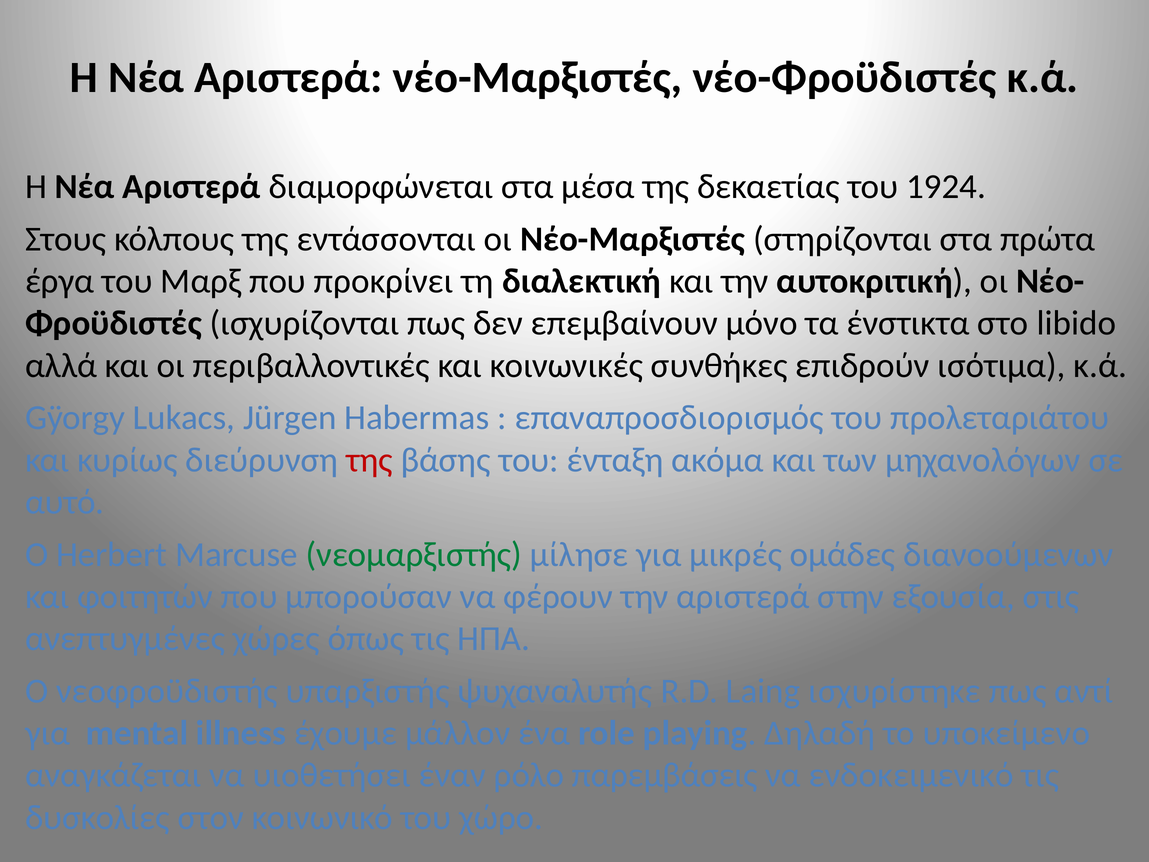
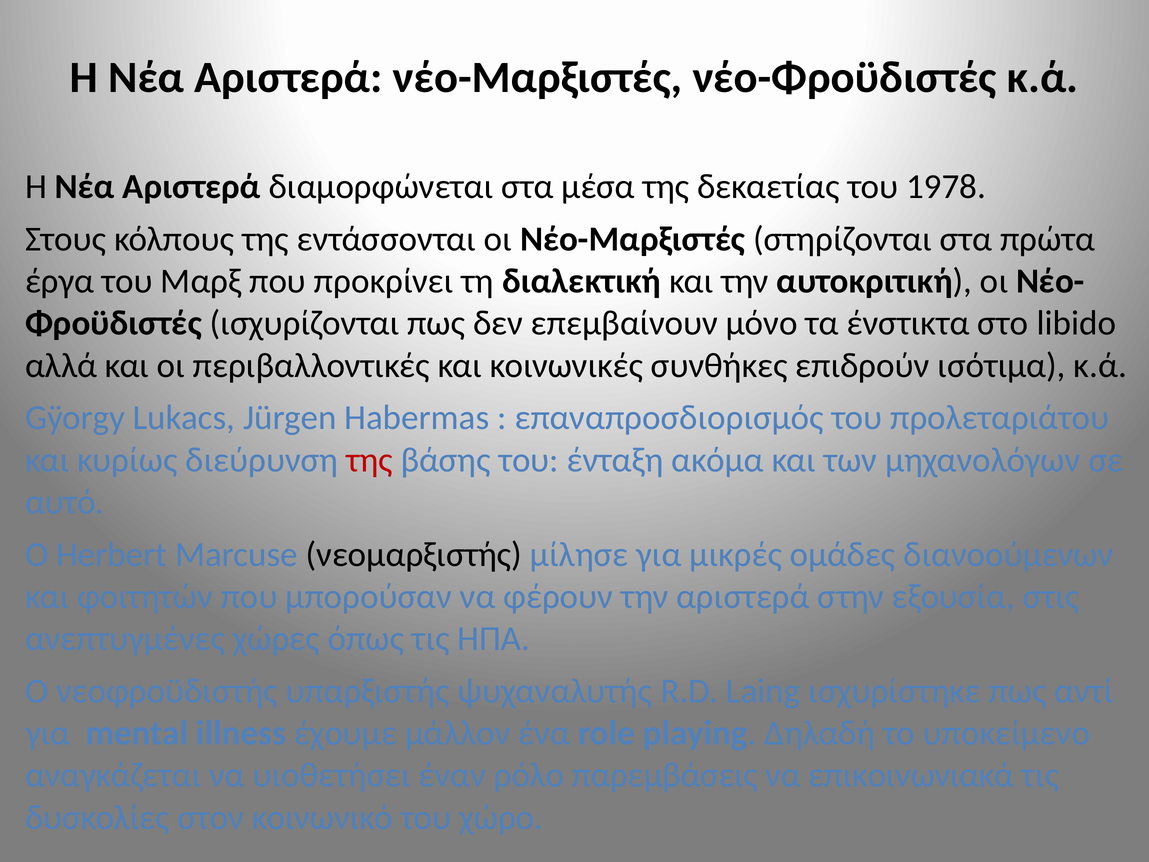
1924: 1924 -> 1978 (946, 187)
νεομαρξιστής colour: green -> black (414, 554)
ενδοκειμενικό: ενδοκειμενικό -> επικοινωνιακά (911, 775)
